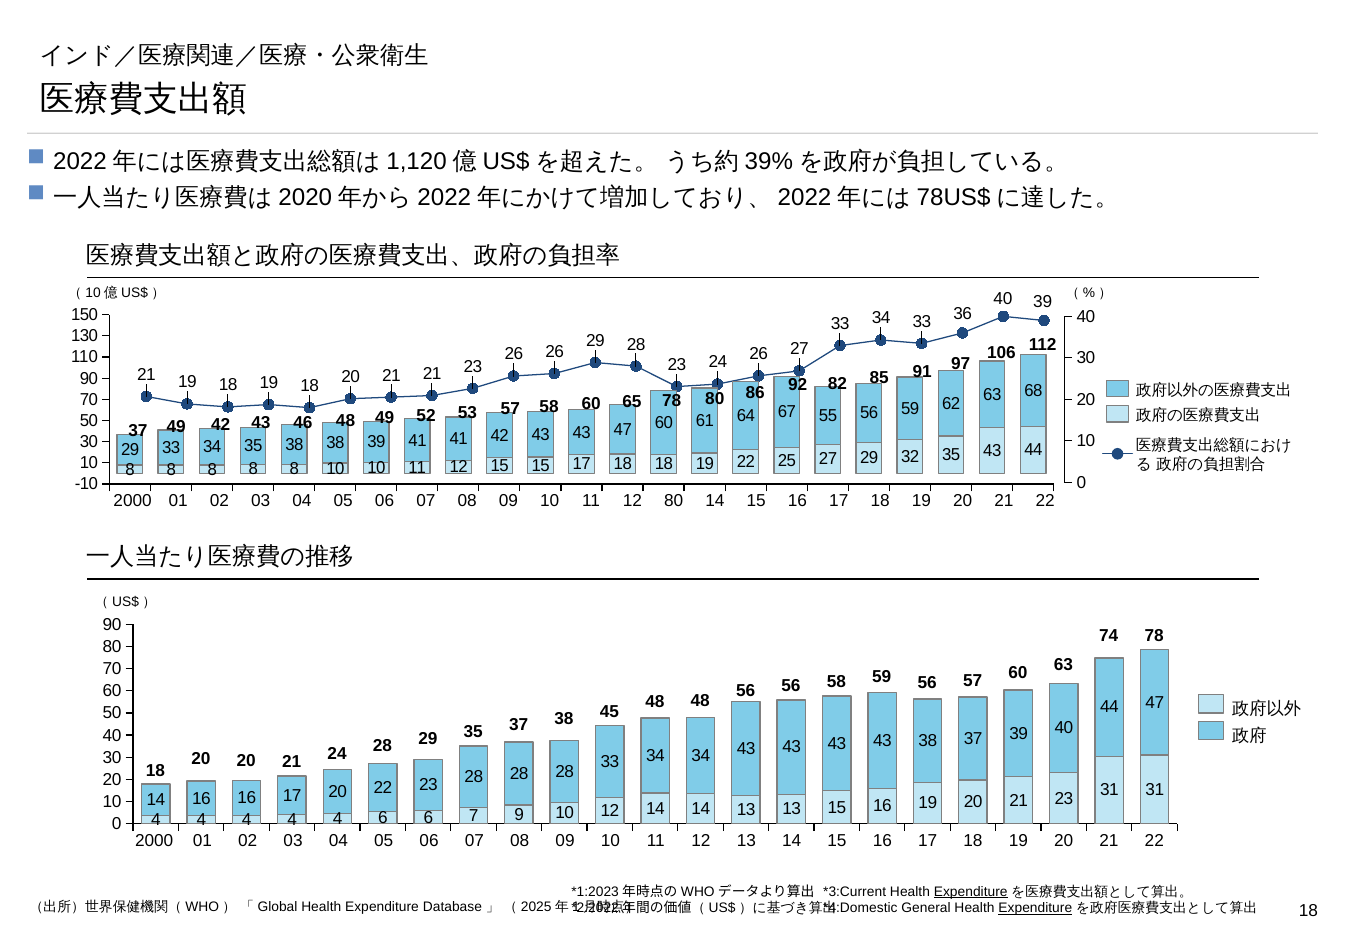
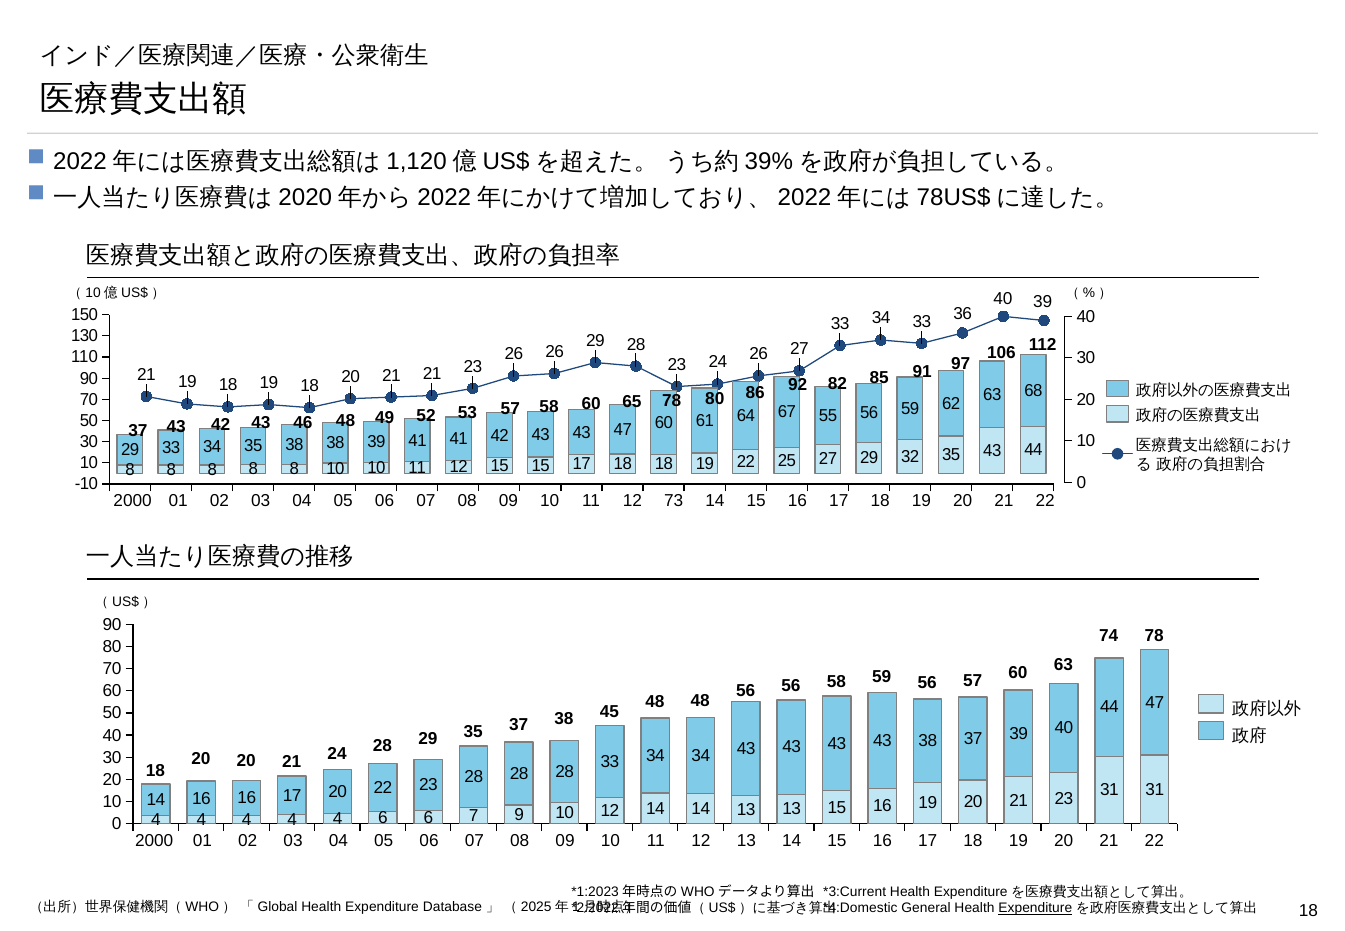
37 49: 49 -> 43 (176, 427)
10 80: 80 -> 73 (674, 501)
Expenditure underline: present -> none (971, 892)
